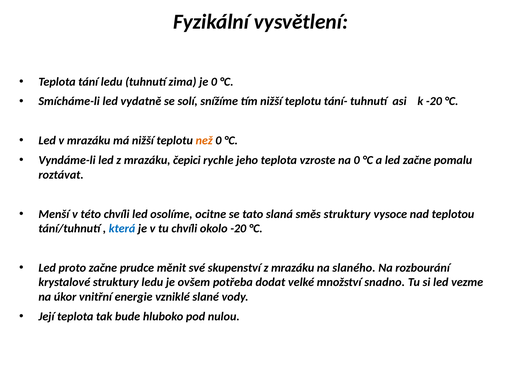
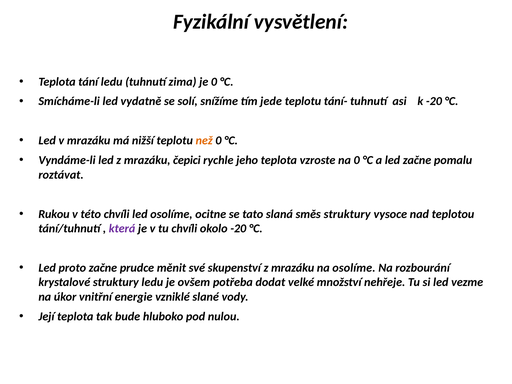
tím nižší: nižší -> jede (271, 101)
Menší: Menší -> Rukou (54, 214)
která colour: blue -> purple (122, 229)
na slaného: slaného -> osolíme (354, 268)
snadno: snadno -> nehřeje (385, 282)
